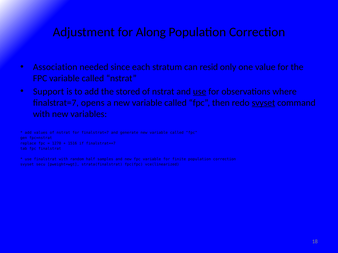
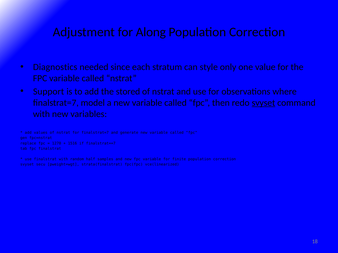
Association: Association -> Diagnostics (55, 67)
resid: resid -> style (209, 67)
use underline: present -> none (200, 92)
opens: opens -> model (93, 103)
